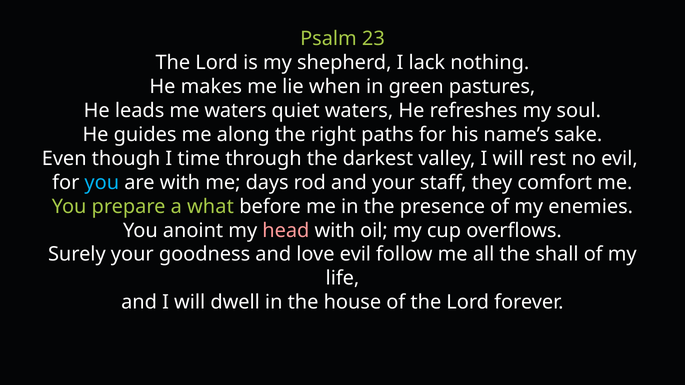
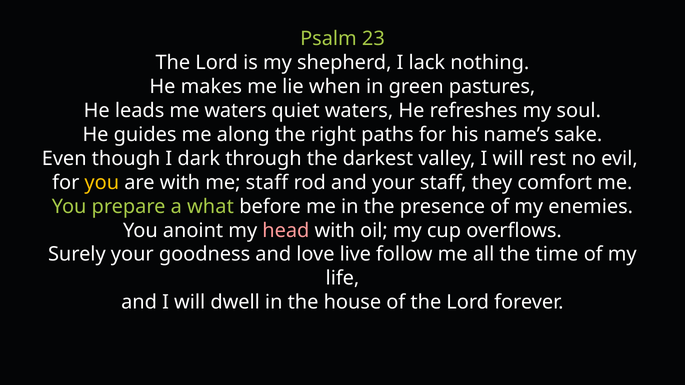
time: time -> dark (199, 159)
you colour: light blue -> yellow (102, 183)
me days: days -> staff (267, 183)
love evil: evil -> live (355, 255)
shall: shall -> time (557, 255)
